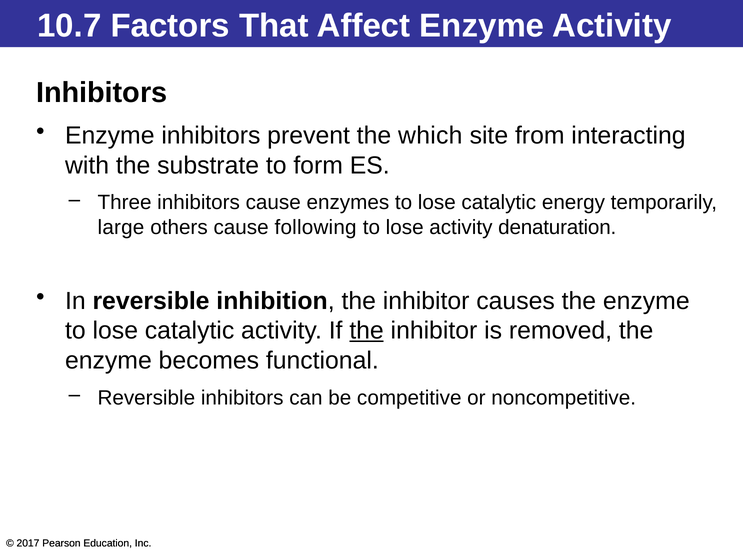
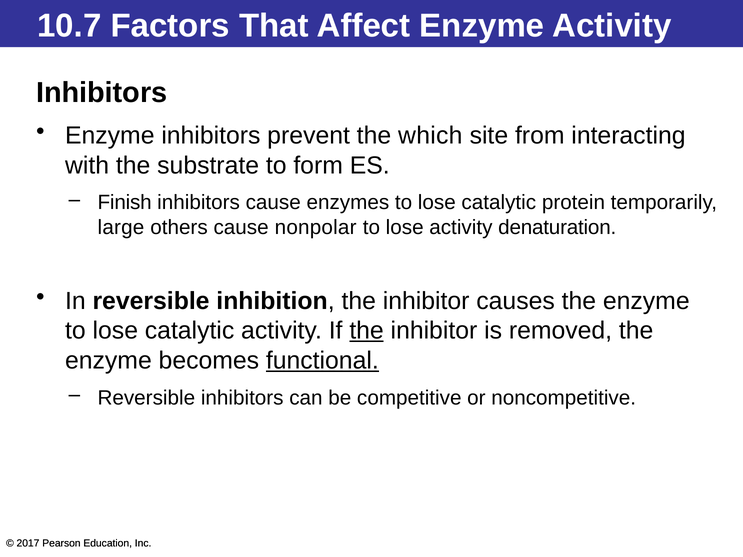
Three: Three -> Finish (125, 203)
energy: energy -> protein (573, 203)
following: following -> nonpolar (316, 227)
functional underline: none -> present (322, 361)
